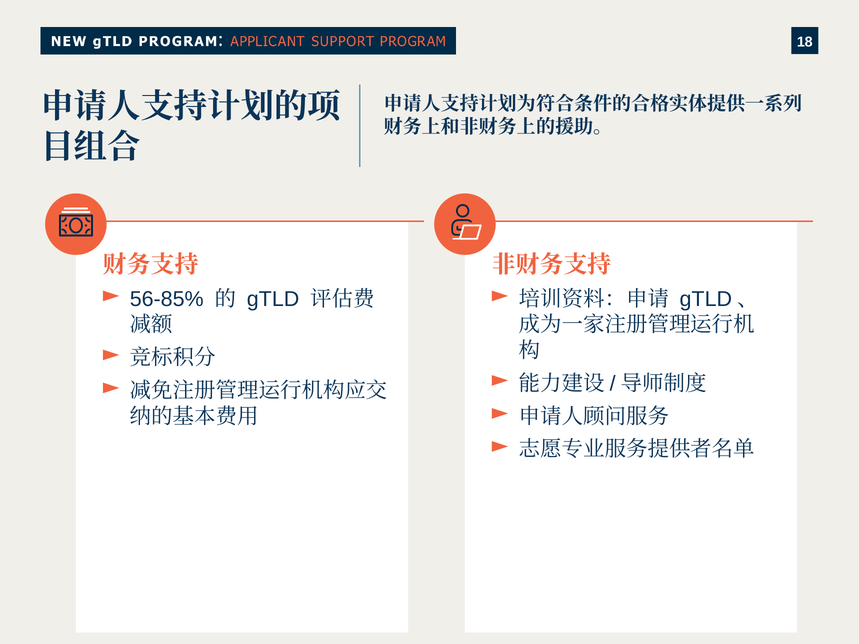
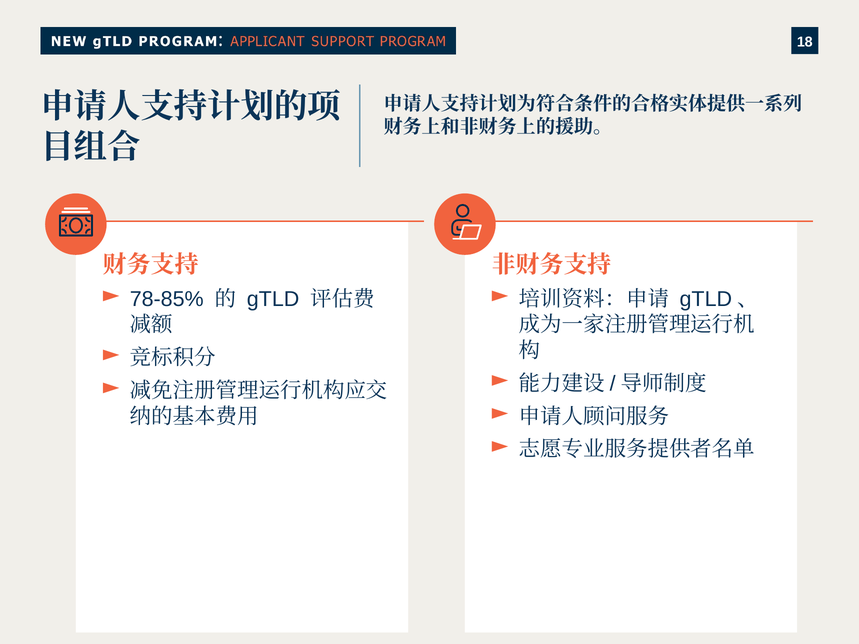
56-85%: 56-85% -> 78-85% (167, 299)
